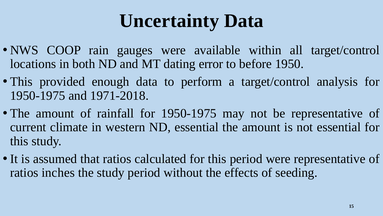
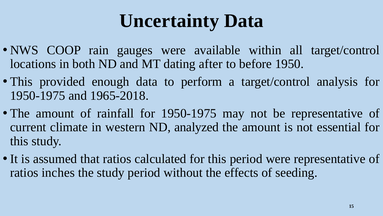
error: error -> after (211, 64)
1971-2018: 1971-2018 -> 1965-2018 (119, 95)
ND essential: essential -> analyzed (197, 127)
